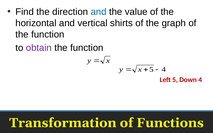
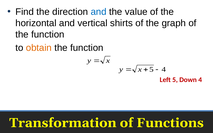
obtain colour: purple -> orange (39, 48)
